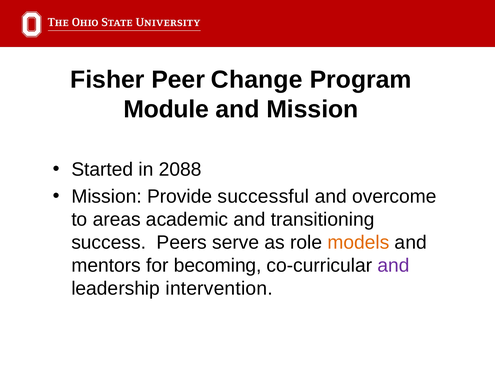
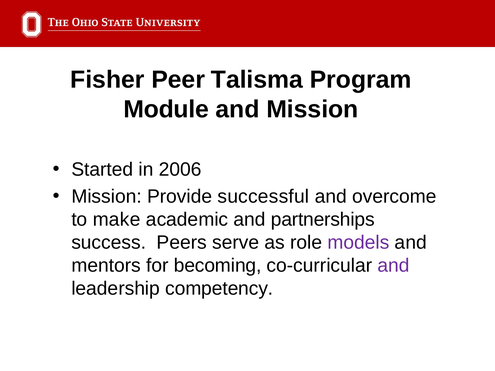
Change: Change -> Talisma (257, 80)
2088: 2088 -> 2006 (180, 170)
areas: areas -> make (117, 220)
transitioning: transitioning -> partnerships (323, 220)
models colour: orange -> purple (358, 243)
intervention: intervention -> competency (219, 289)
